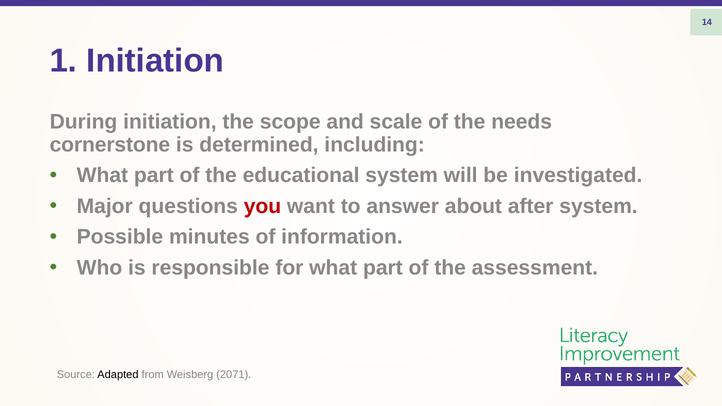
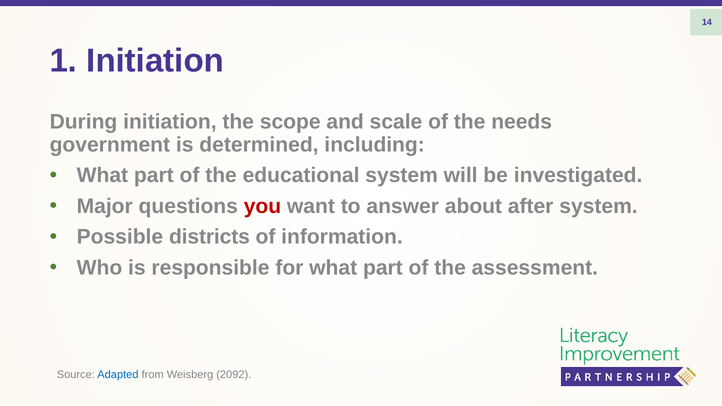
cornerstone: cornerstone -> government (110, 145)
minutes: minutes -> districts (209, 237)
Adapted colour: black -> blue (118, 375)
2071: 2071 -> 2092 (234, 375)
